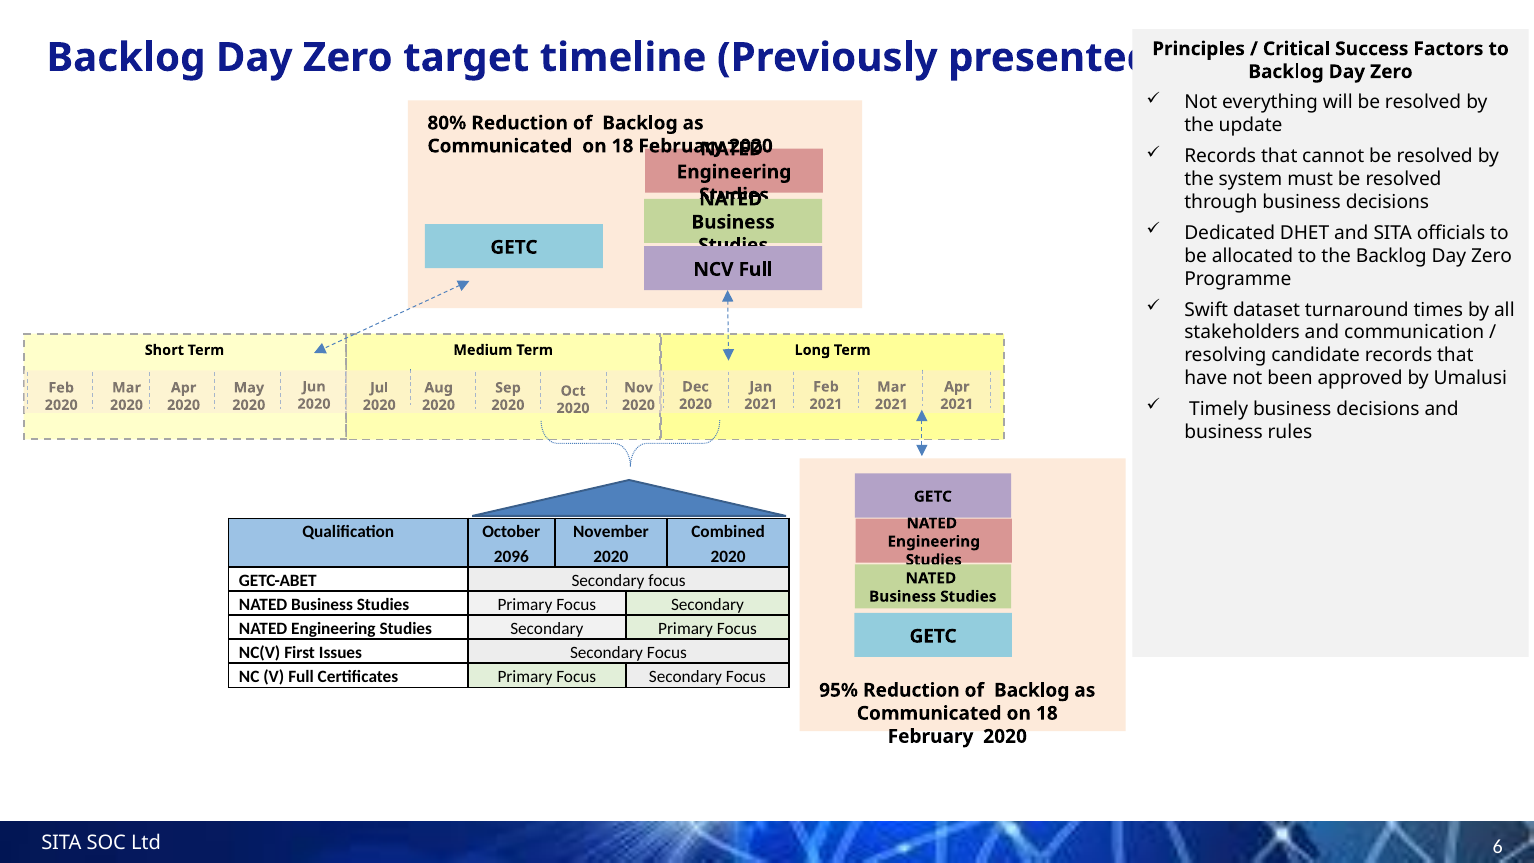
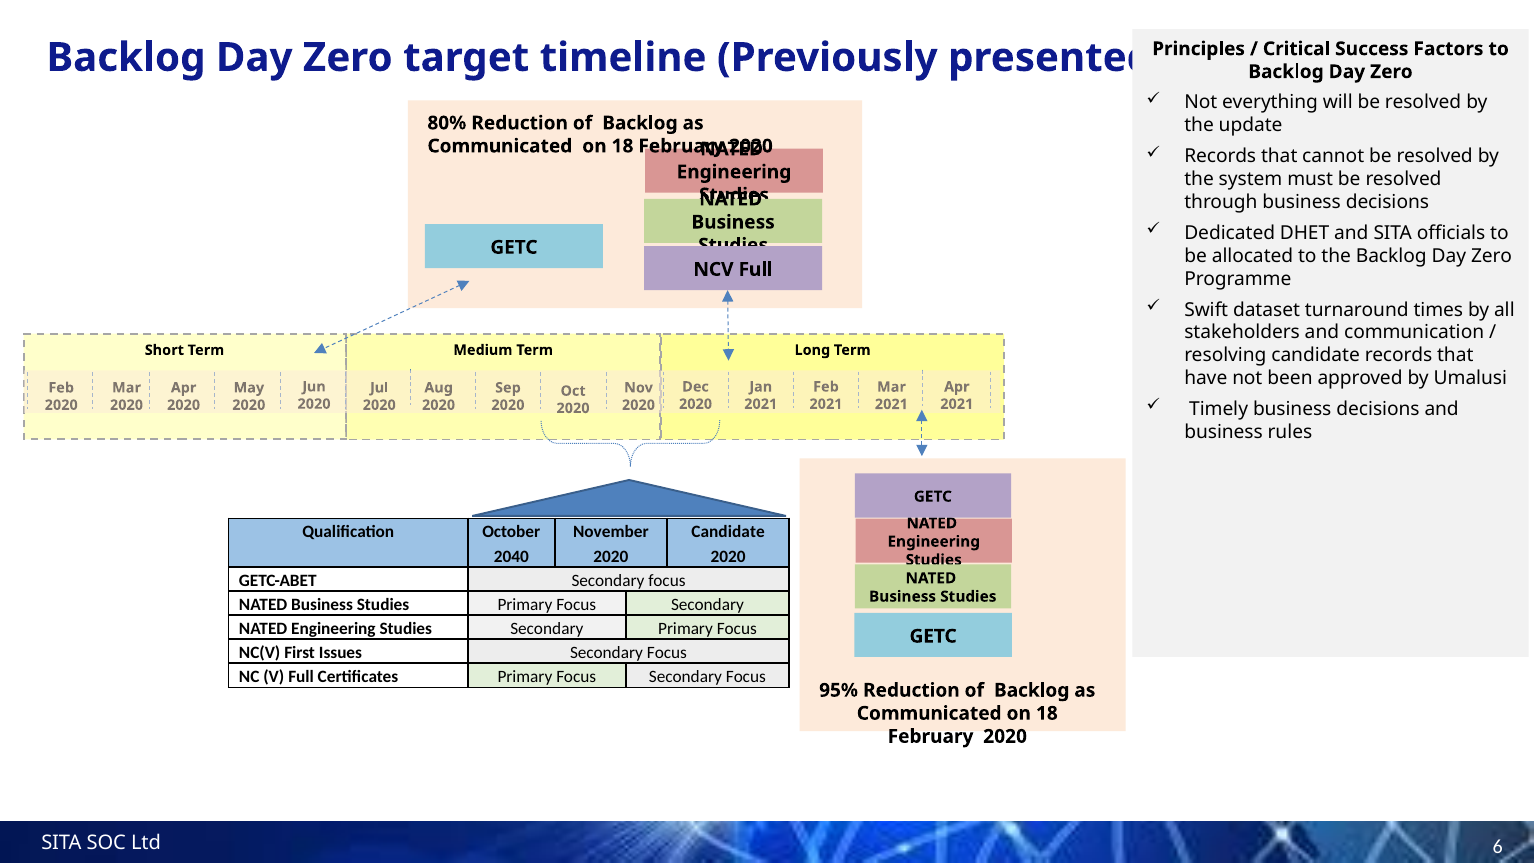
Combined: Combined -> Candidate (728, 532)
2096: 2096 -> 2040 (511, 556)
